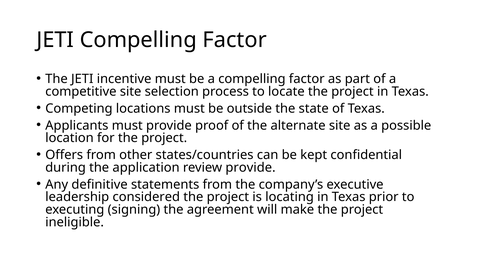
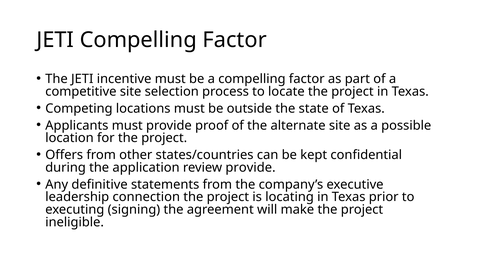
considered: considered -> connection (146, 197)
